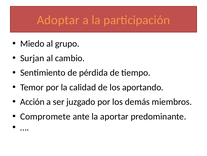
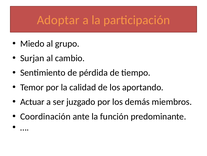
Acción: Acción -> Actuar (32, 101)
Compromete: Compromete -> Coordinación (45, 116)
aportar: aportar -> función (114, 116)
